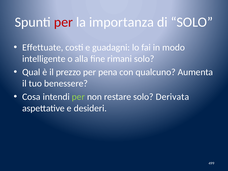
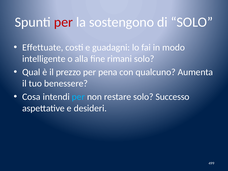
importanza: importanza -> sostengono (122, 22)
per colour: light green -> light blue (78, 97)
Derivata: Derivata -> Successo (173, 97)
